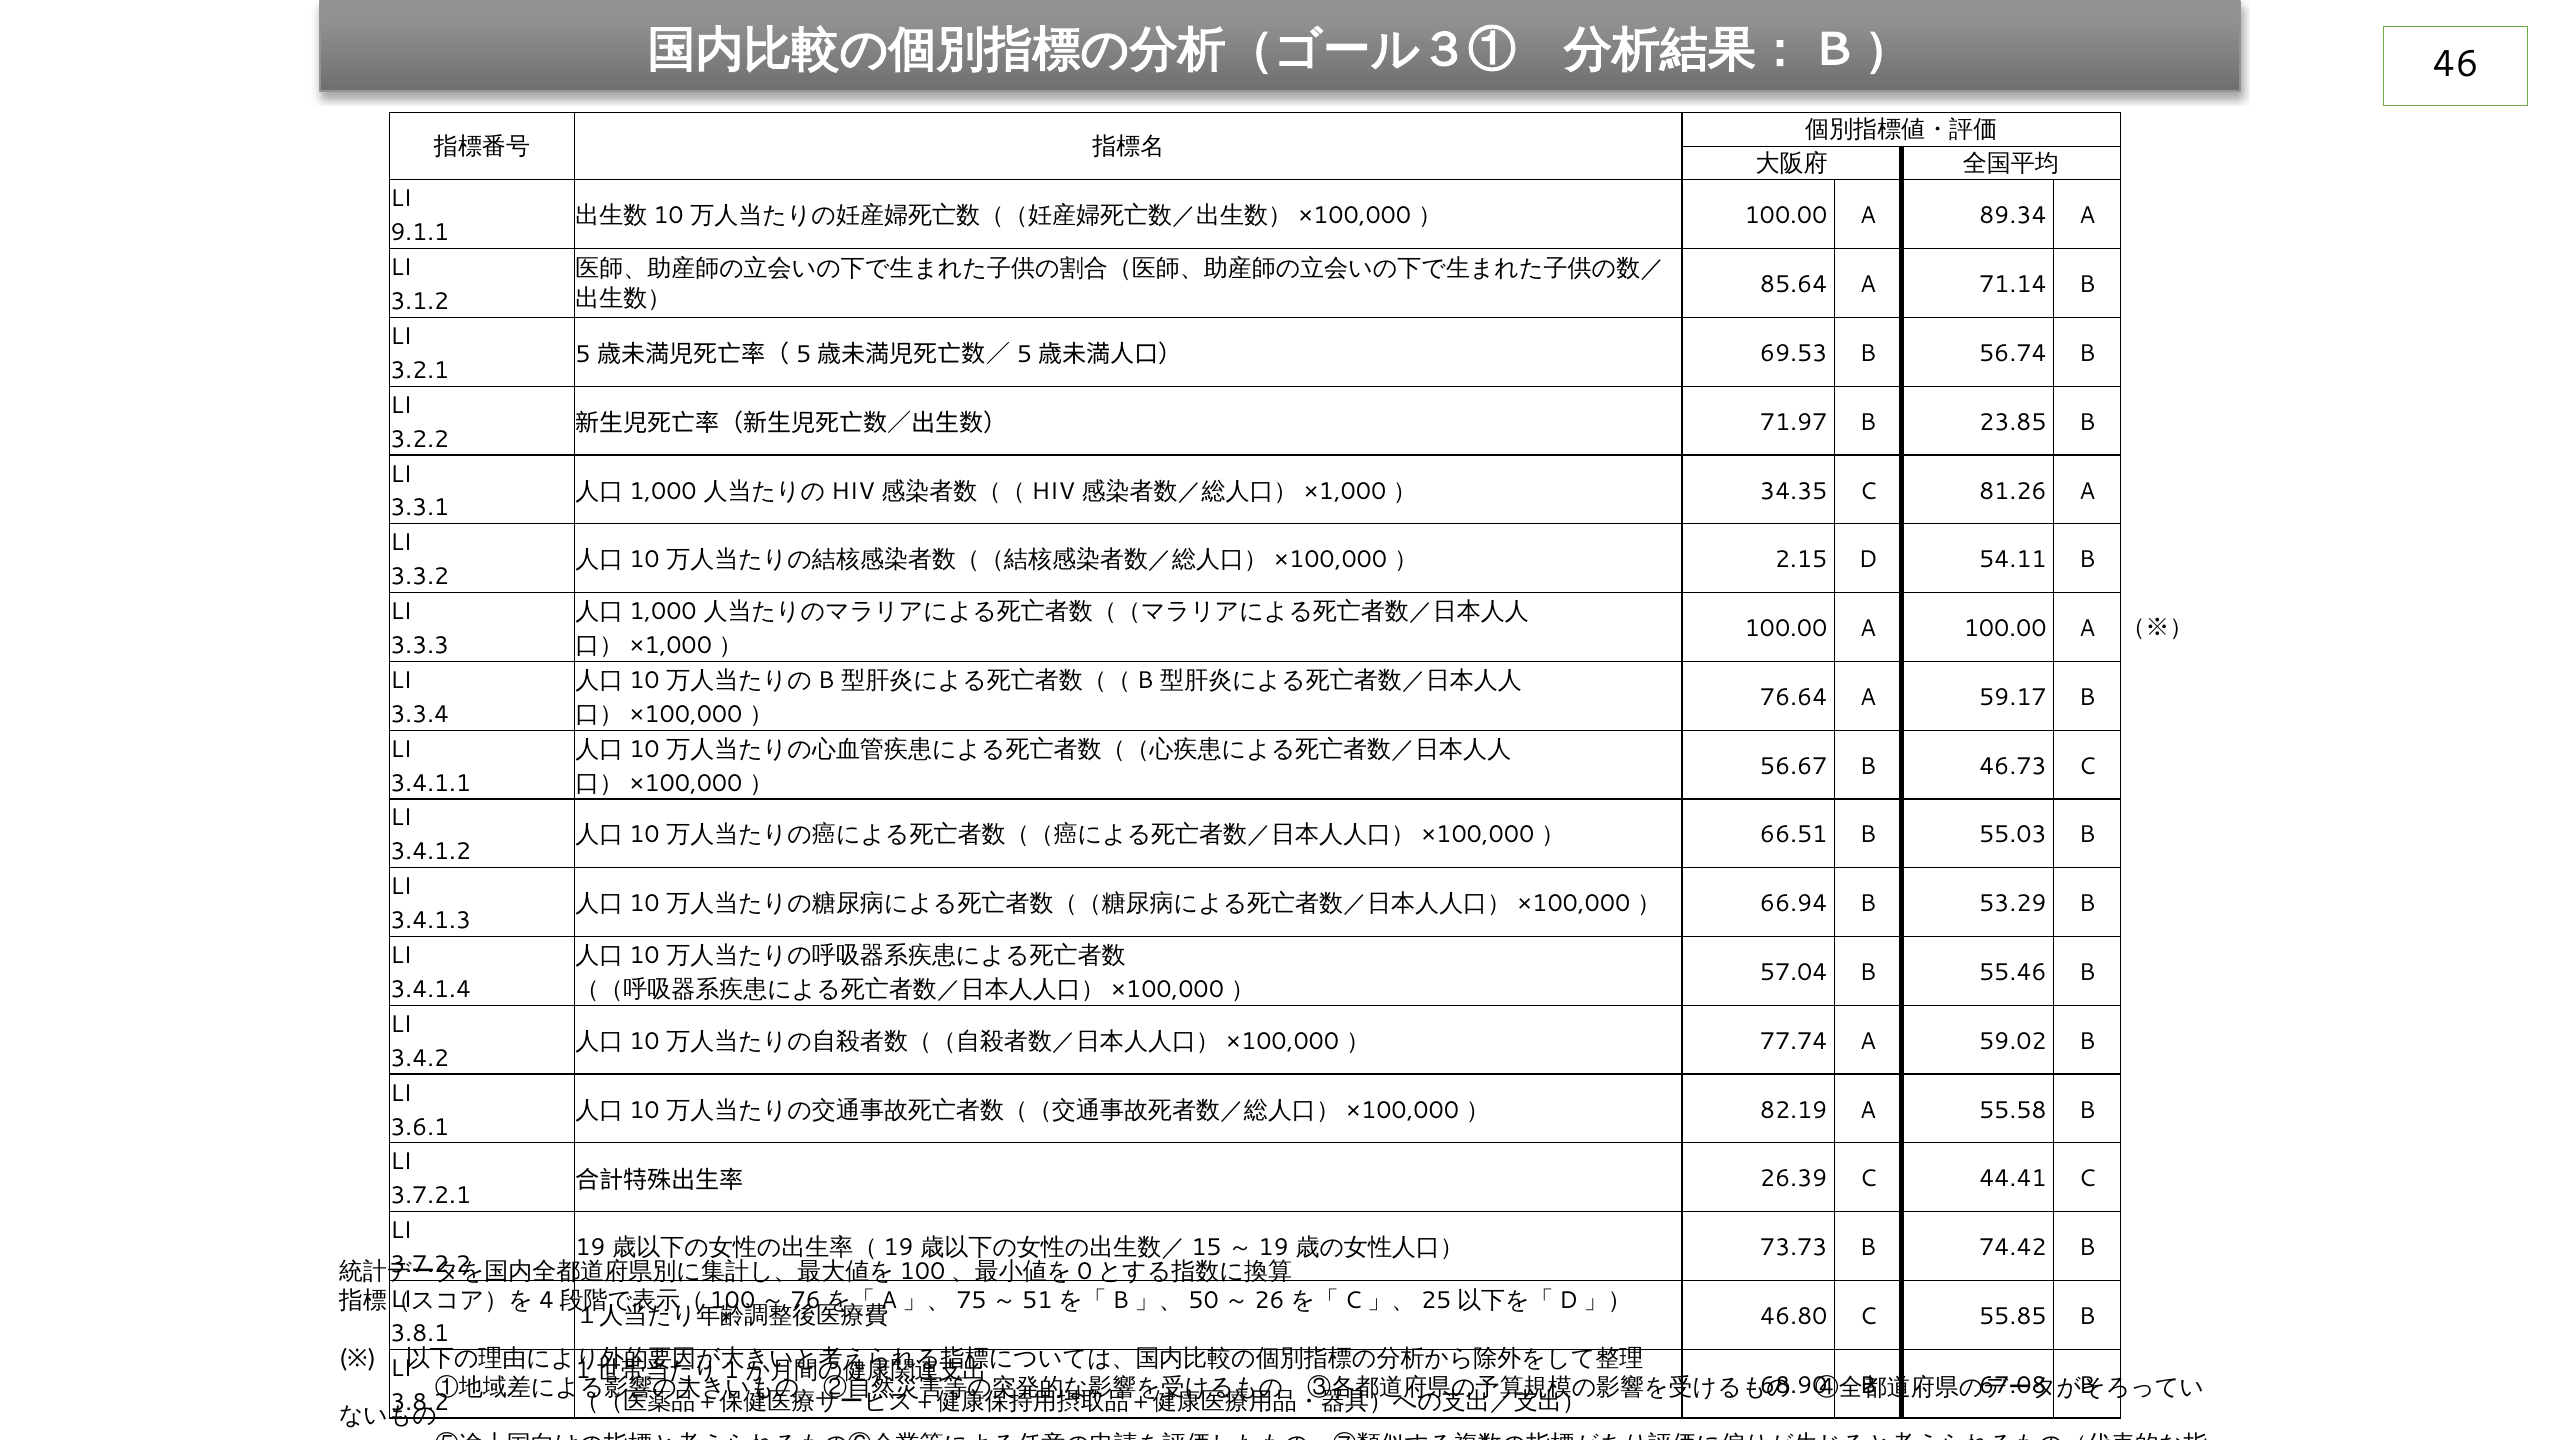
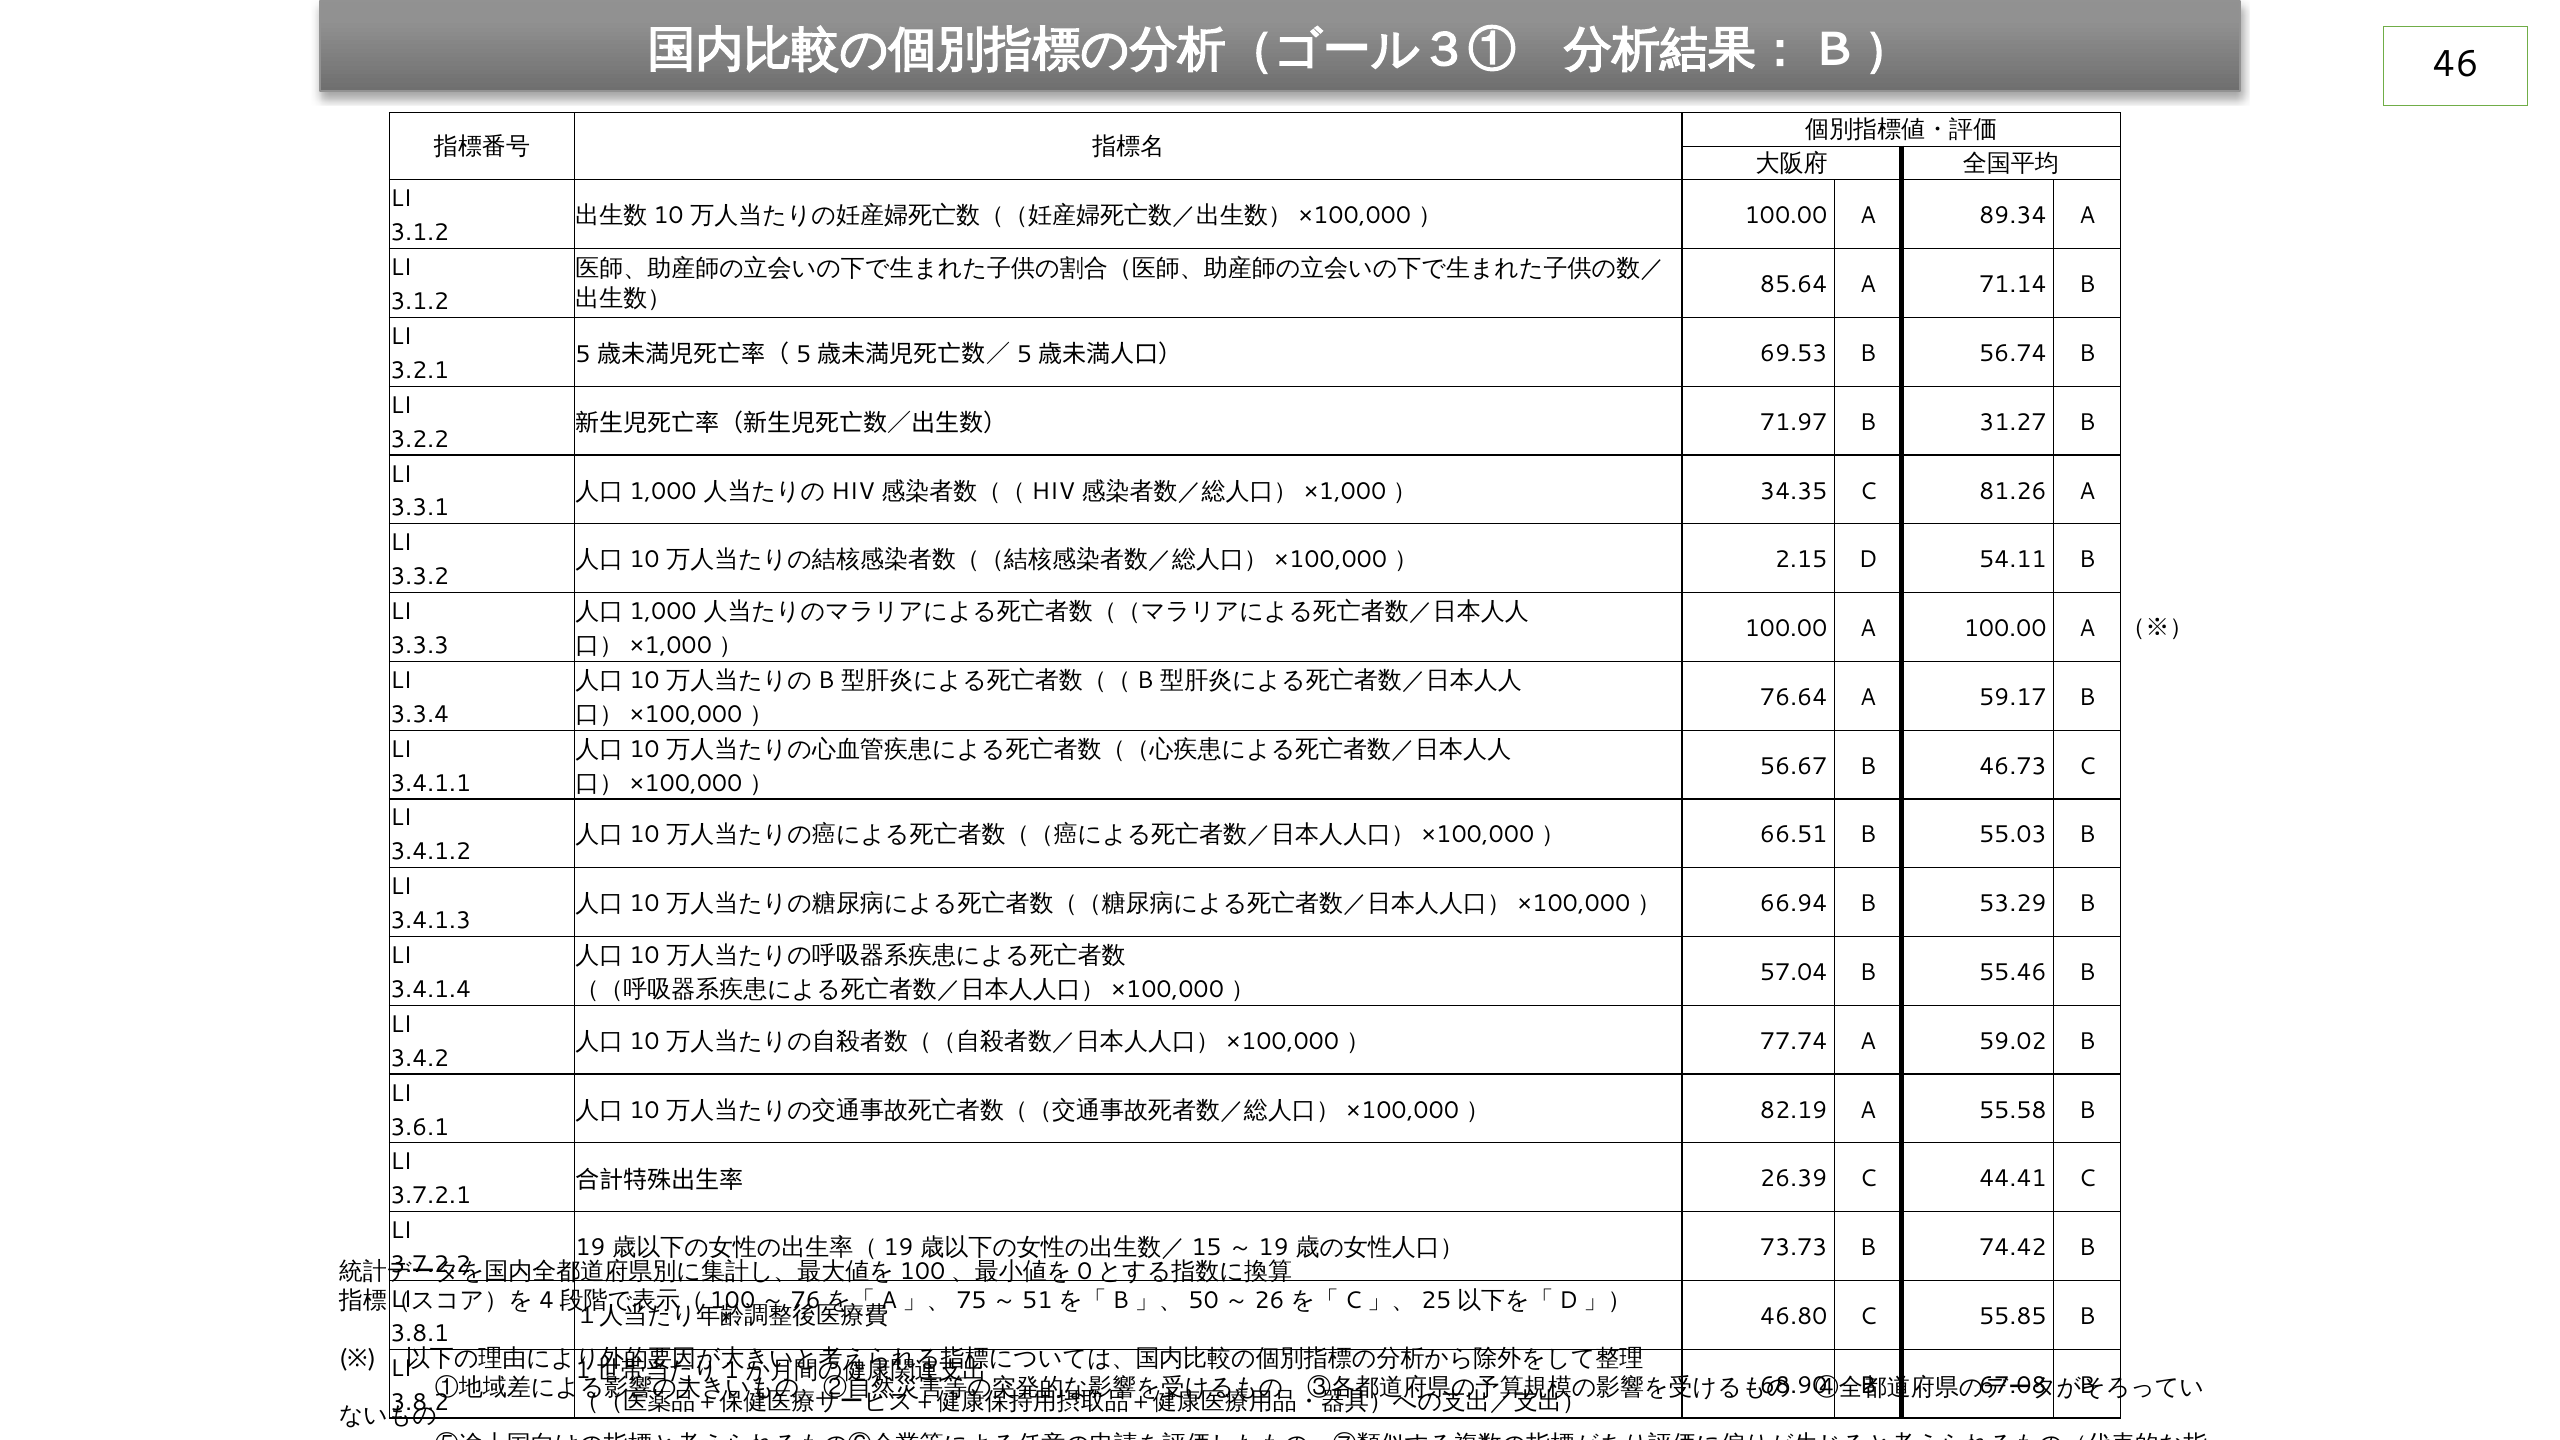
9.1.1: 9.1.1 -> 3.1.2 (420, 233)
23.85: 23.85 -> 31.27 (2013, 422)
